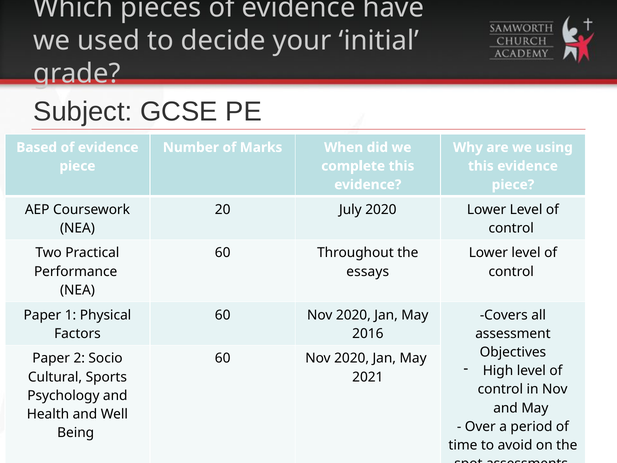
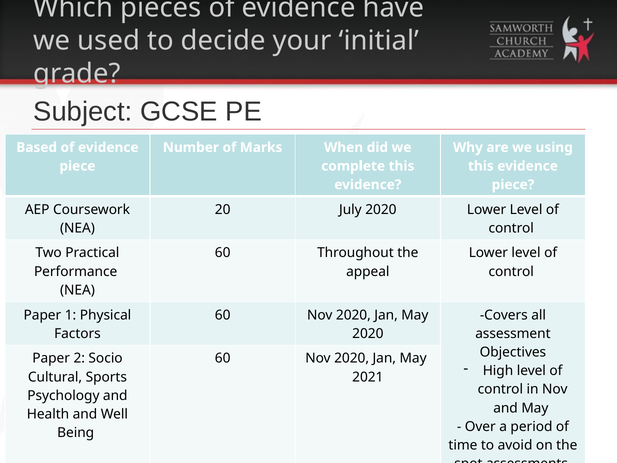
essays: essays -> appeal (368, 271)
2016: 2016 -> 2020 (368, 333)
